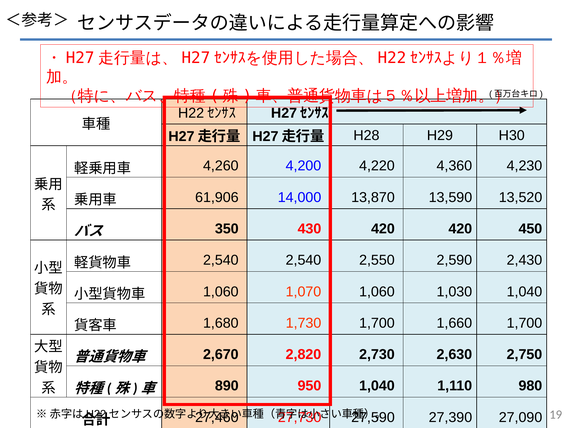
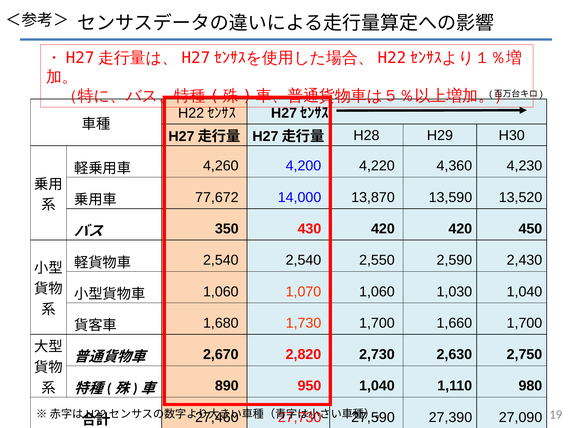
61,906: 61,906 -> 77,672 (217, 197)
